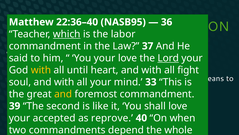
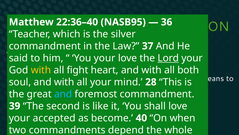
which underline: present -> none (67, 34)
labor: labor -> silver (123, 34)
until: until -> fight (78, 70)
fight: fight -> both (188, 70)
33: 33 -> 28 (151, 82)
and colour: yellow -> light blue (63, 94)
reprove: reprove -> become (112, 118)
